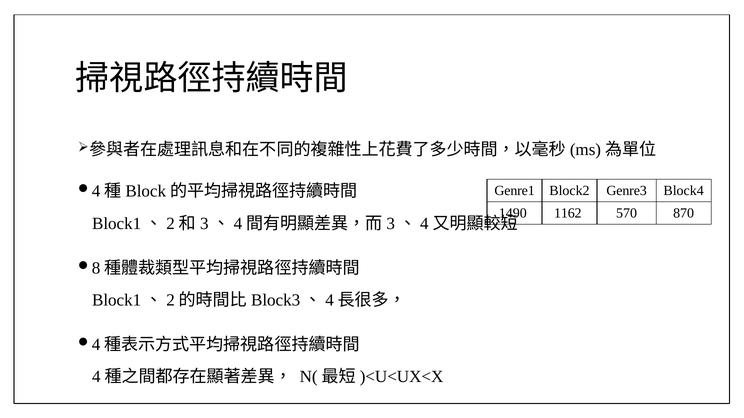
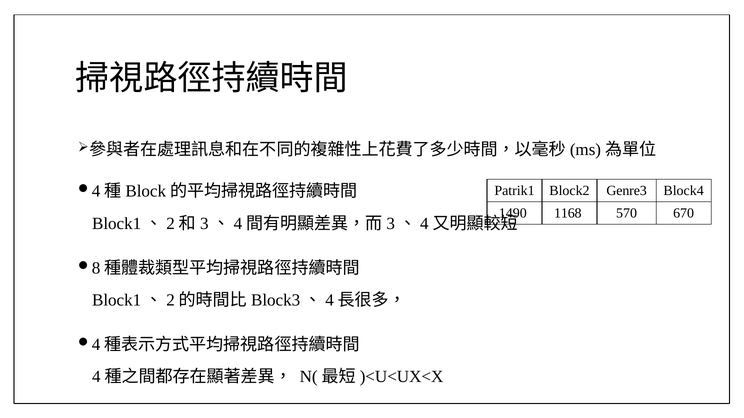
Genre1: Genre1 -> Patrik1 (515, 191)
1162: 1162 -> 1168 (568, 213)
870: 870 -> 670 (684, 213)
